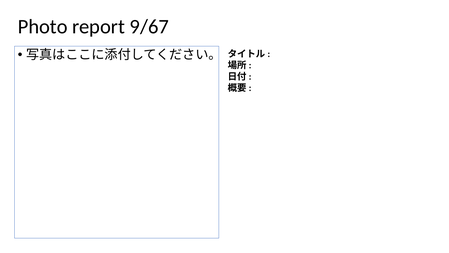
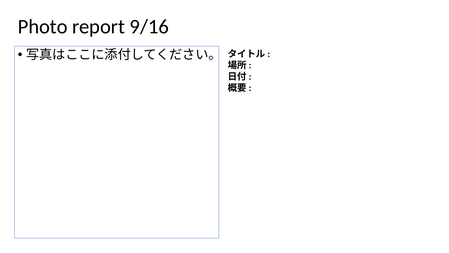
9/67: 9/67 -> 9/16 (149, 27)
